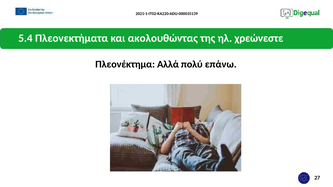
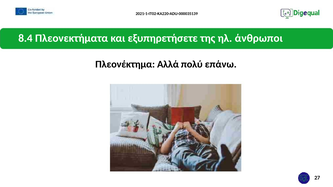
5.4: 5.4 -> 8.4 (25, 38)
ακολουθώντας: ακολουθώντας -> εξυπηρετήσετε (163, 38)
χρεώνεστε: χρεώνεστε -> άνθρωποι (259, 38)
